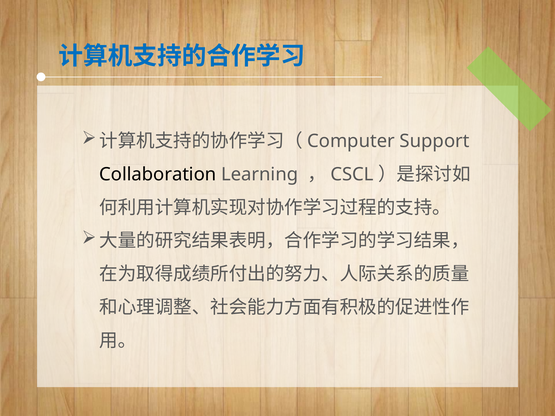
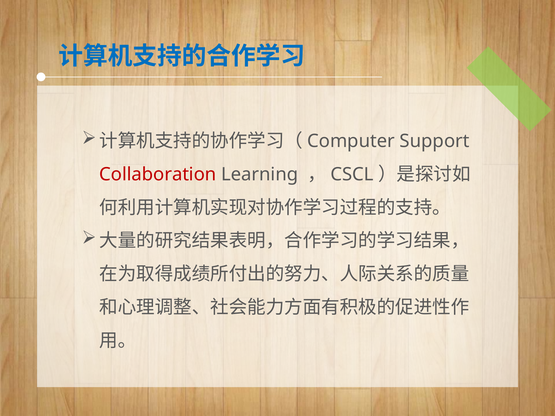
Collaboration colour: black -> red (158, 174)
